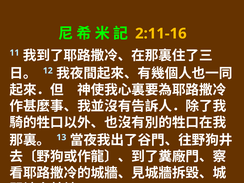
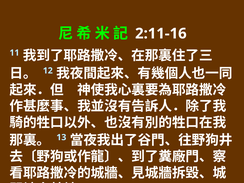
2:11-16 colour: yellow -> white (161, 34)
